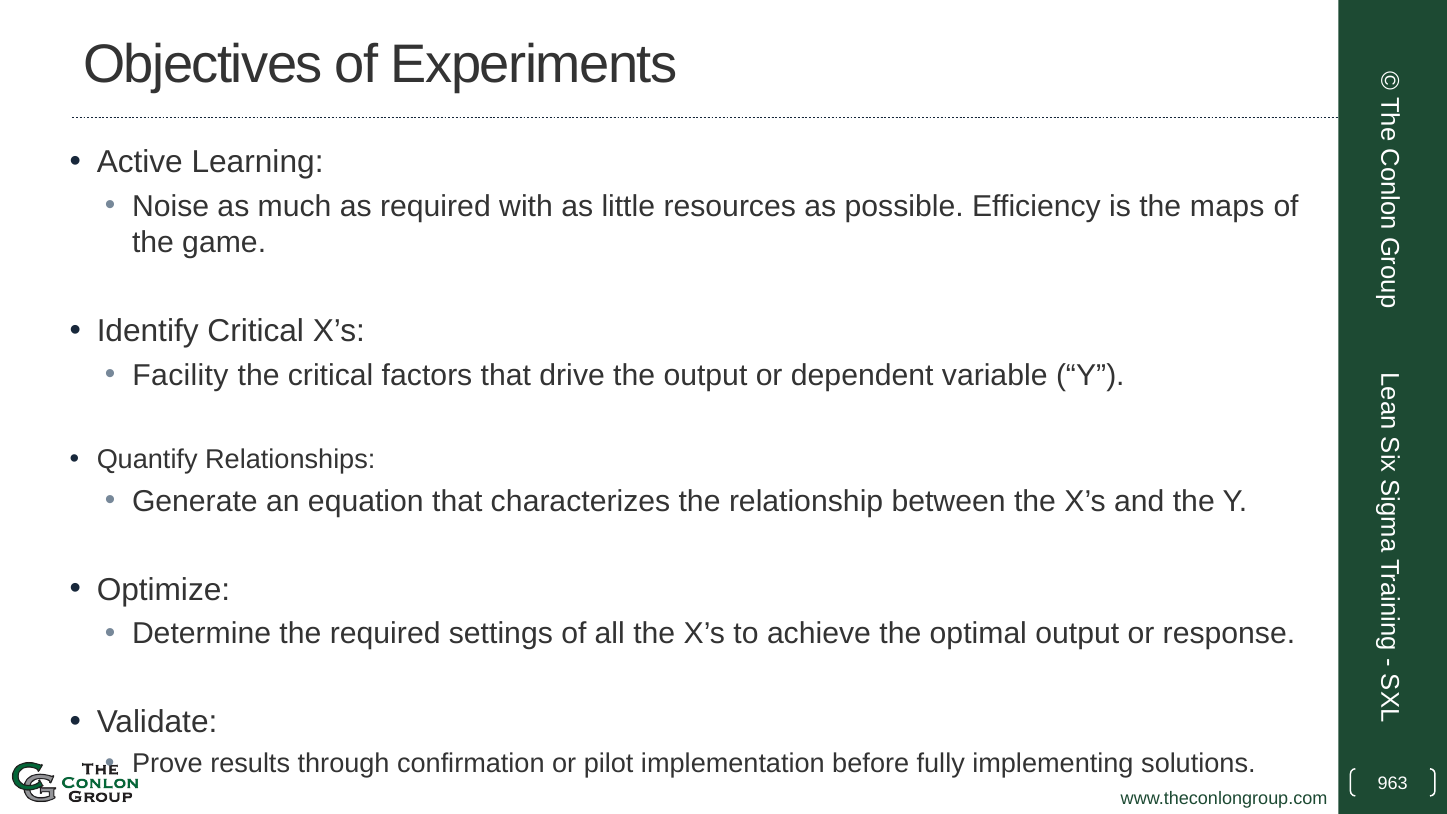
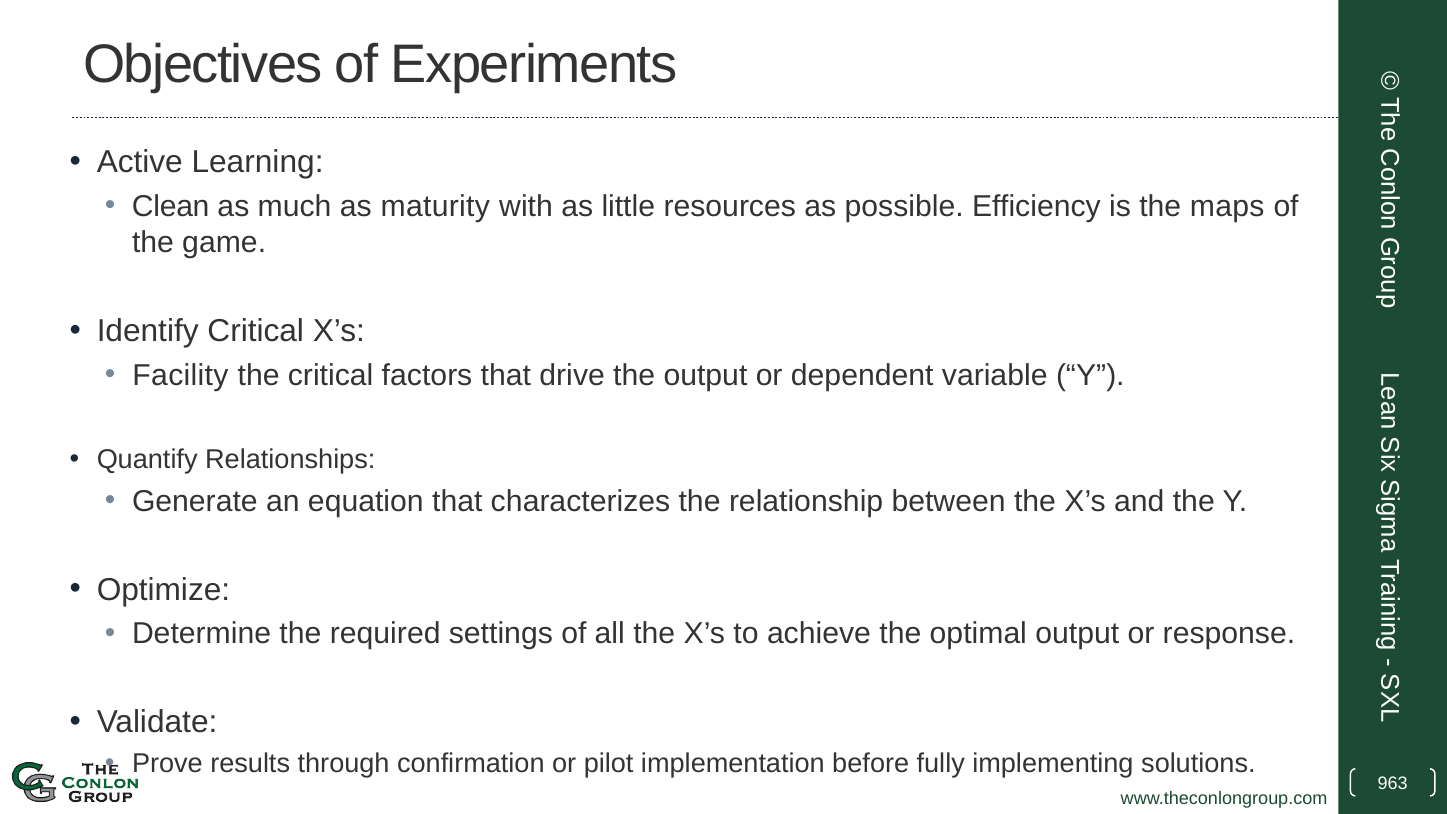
Noise: Noise -> Clean (171, 206)
as required: required -> maturity (435, 206)
